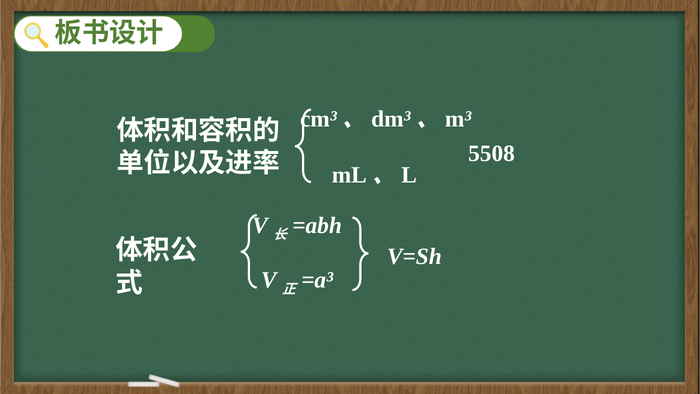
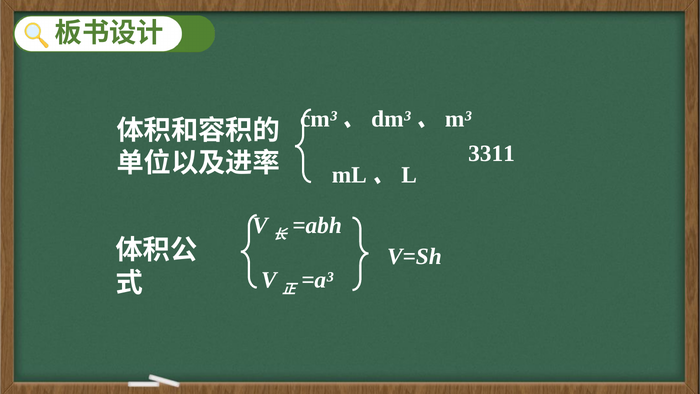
5508: 5508 -> 3311 (492, 153)
